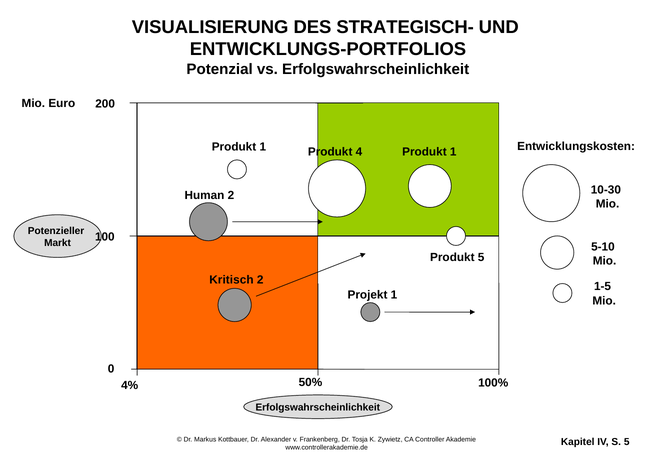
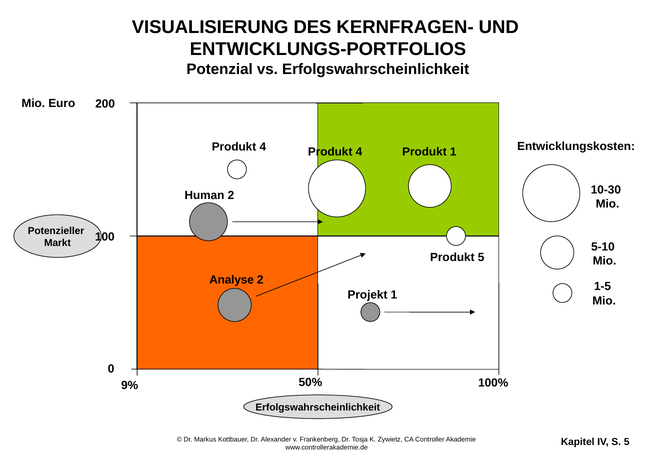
STRATEGISCH-: STRATEGISCH- -> KERNFRAGEN- (405, 27)
1: 1 -> 4 (263, 147)
Kritisch: Kritisch -> Analyse (232, 280)
4%: 4% -> 9% (130, 386)
